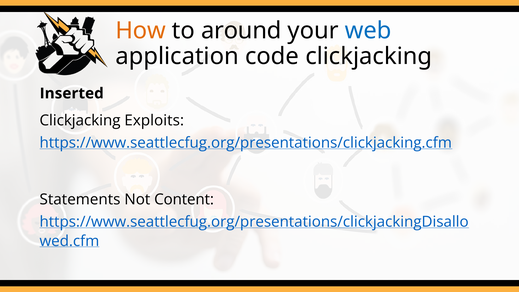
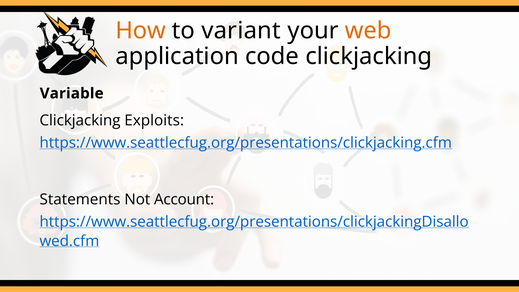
around: around -> variant (241, 31)
web colour: blue -> orange (368, 31)
Inserted: Inserted -> Variable (72, 93)
Content: Content -> Account (184, 200)
